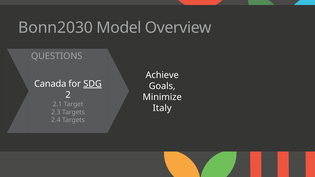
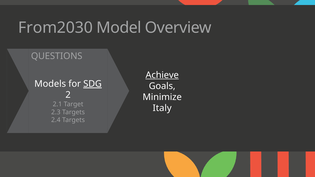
Bonn2030: Bonn2030 -> From2030 (56, 28)
Achieve underline: none -> present (162, 75)
Canada: Canada -> Models (50, 84)
